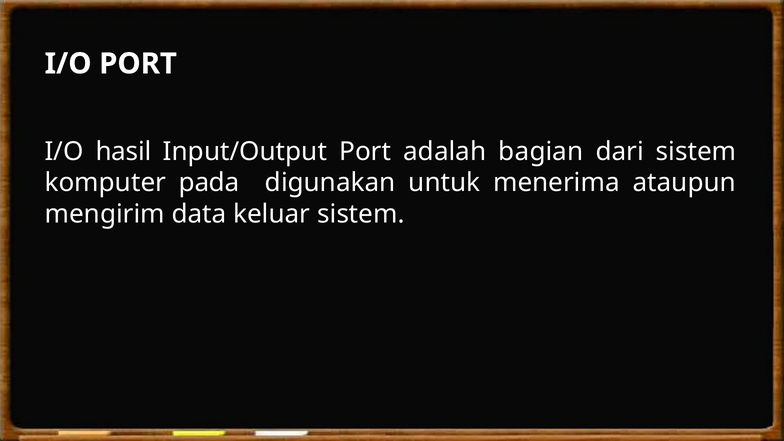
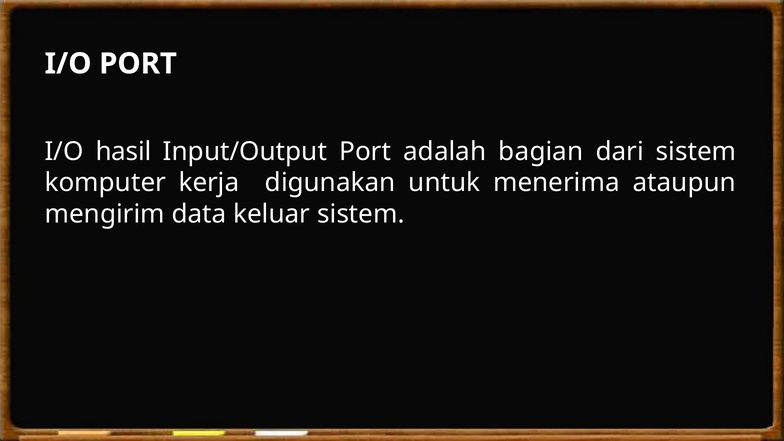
pada: pada -> kerja (209, 183)
